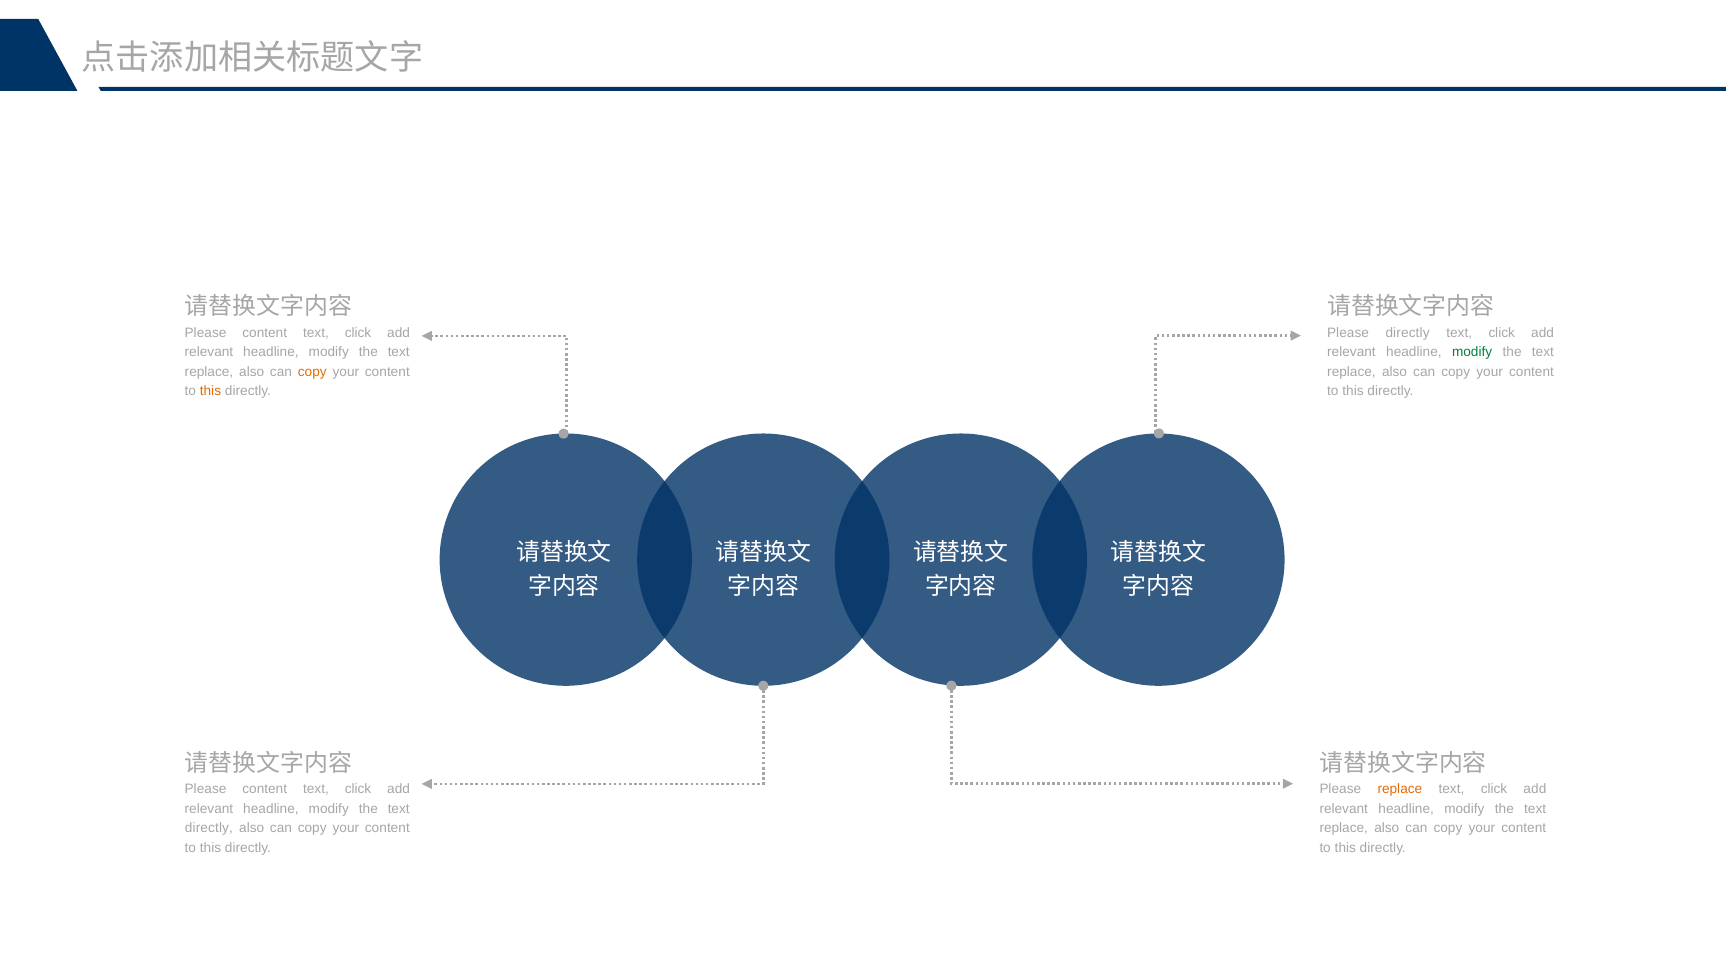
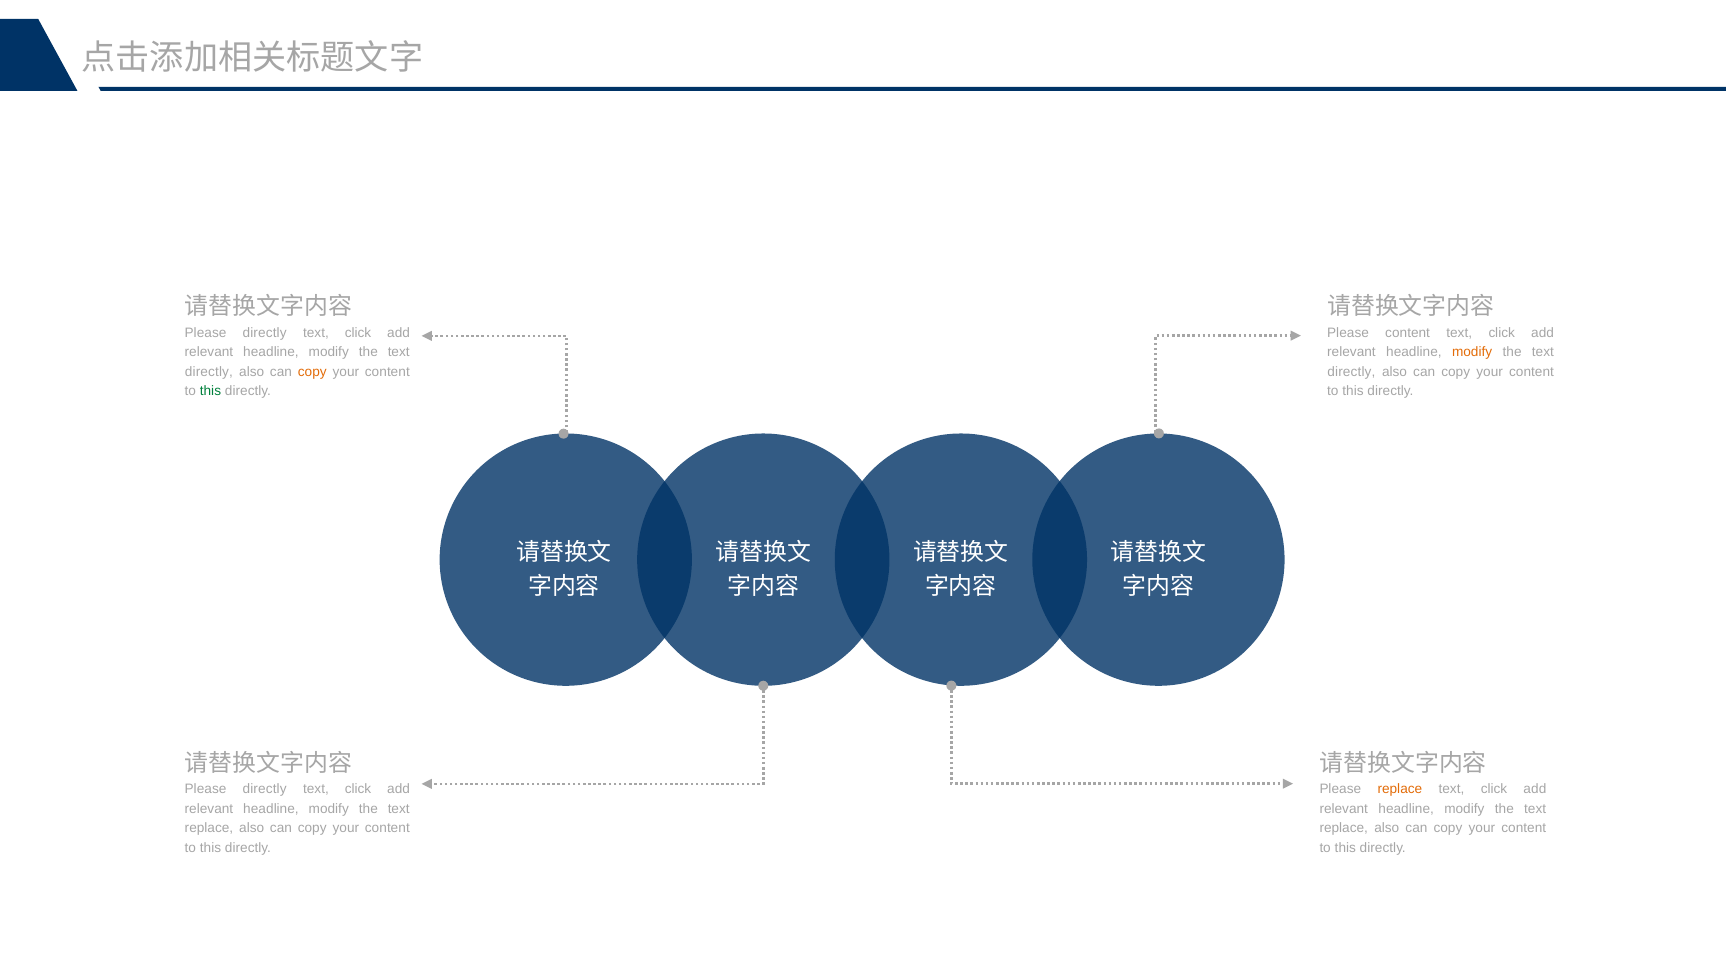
content: content -> directly (265, 333)
Please directly: directly -> content (1408, 333)
modify colour: green -> orange (1472, 352)
replace: replace -> directly (209, 372)
replace: replace -> directly (1351, 372)
this colour: orange -> green (210, 391)
content: content -> directly (265, 789)
directly: directly -> replace (209, 828)
